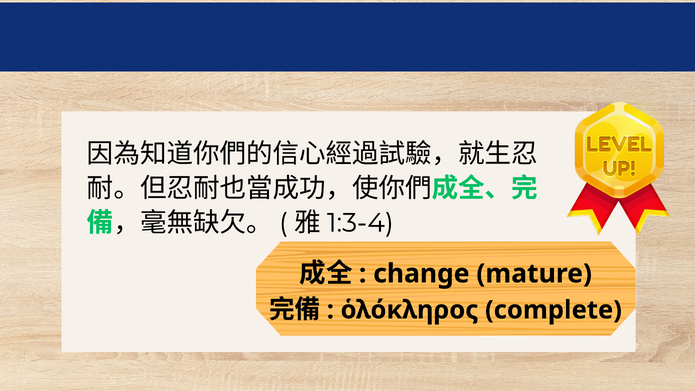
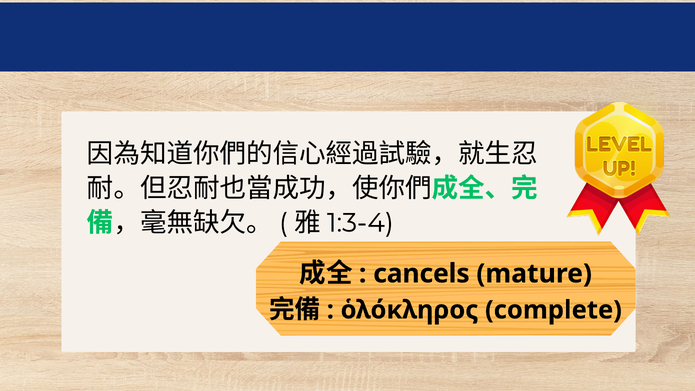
change: change -> cancels (421, 274)
